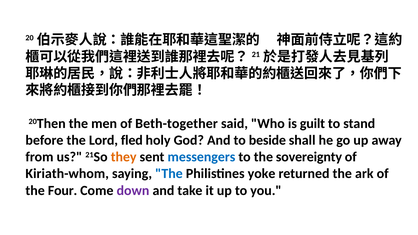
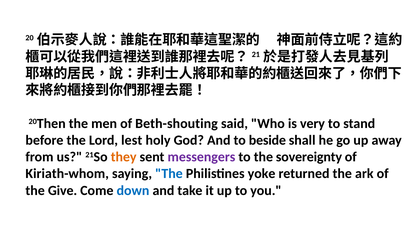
Beth-together: Beth-together -> Beth-shouting (177, 124)
guilt: guilt -> very (312, 124)
fled: fled -> lest (132, 140)
messengers colour: blue -> purple (201, 157)
Four: Four -> Give (63, 191)
down colour: purple -> blue (133, 191)
